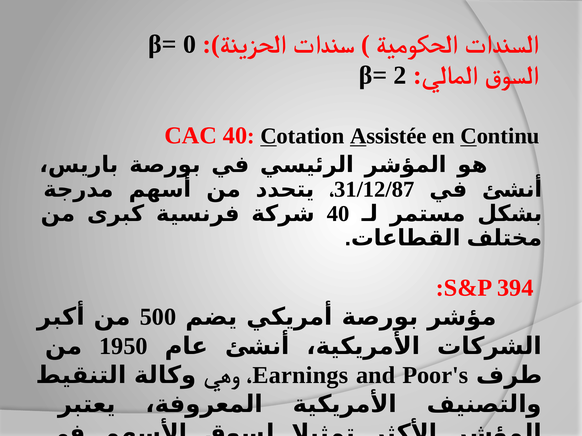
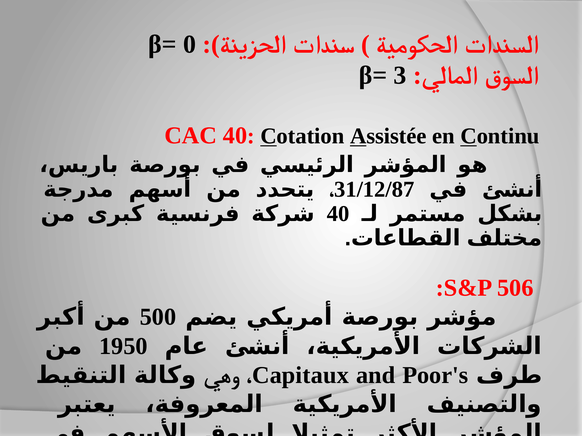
2: 2 -> 3 (400, 75)
394: 394 -> 506 (515, 288)
Earnings: Earnings -> Capitaux (300, 376)
